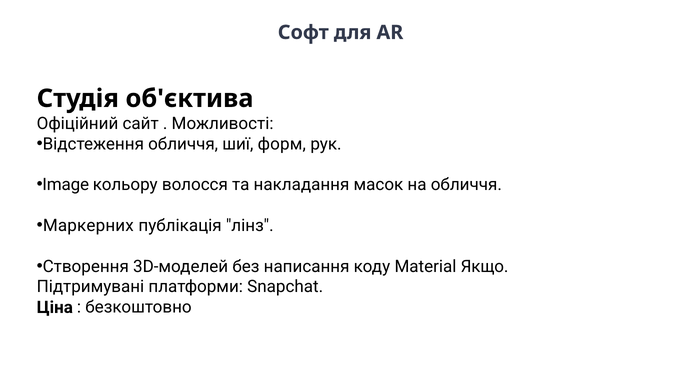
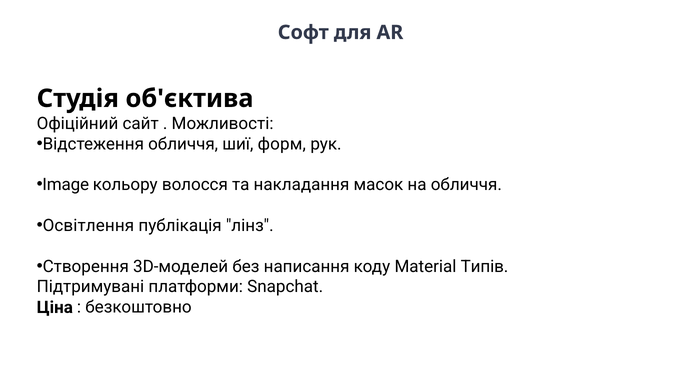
Маркерних: Маркерних -> Освітлення (88, 226)
Якщо: Якщо -> Типів (485, 266)
